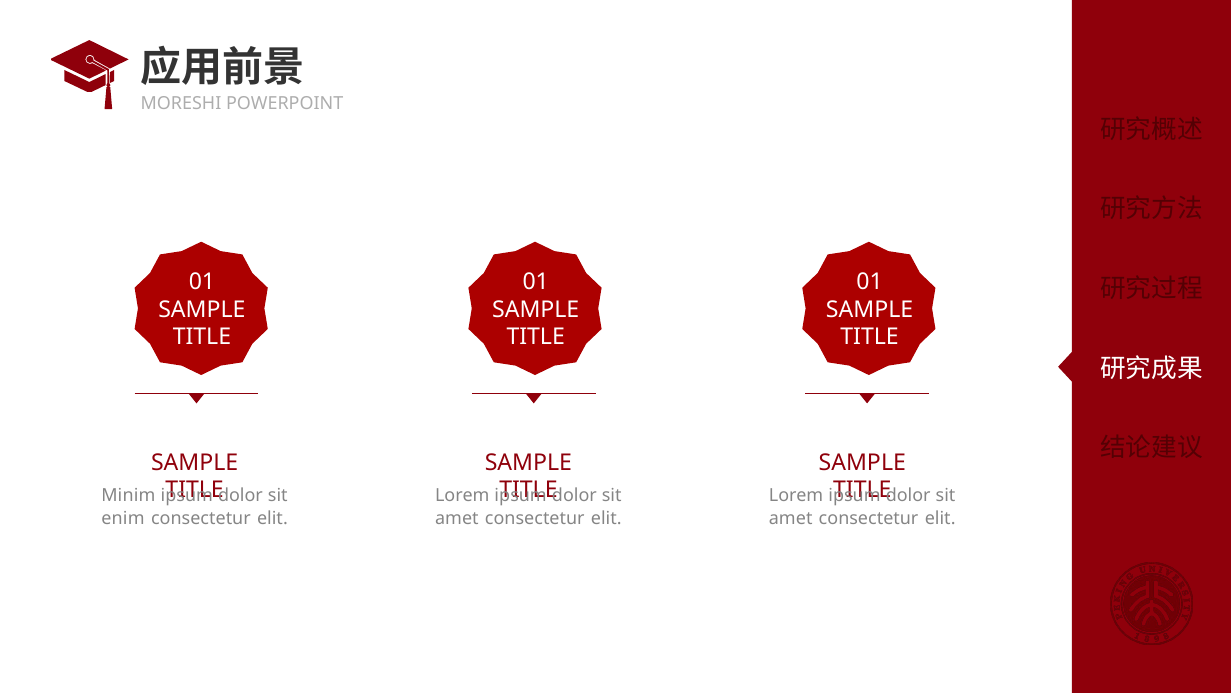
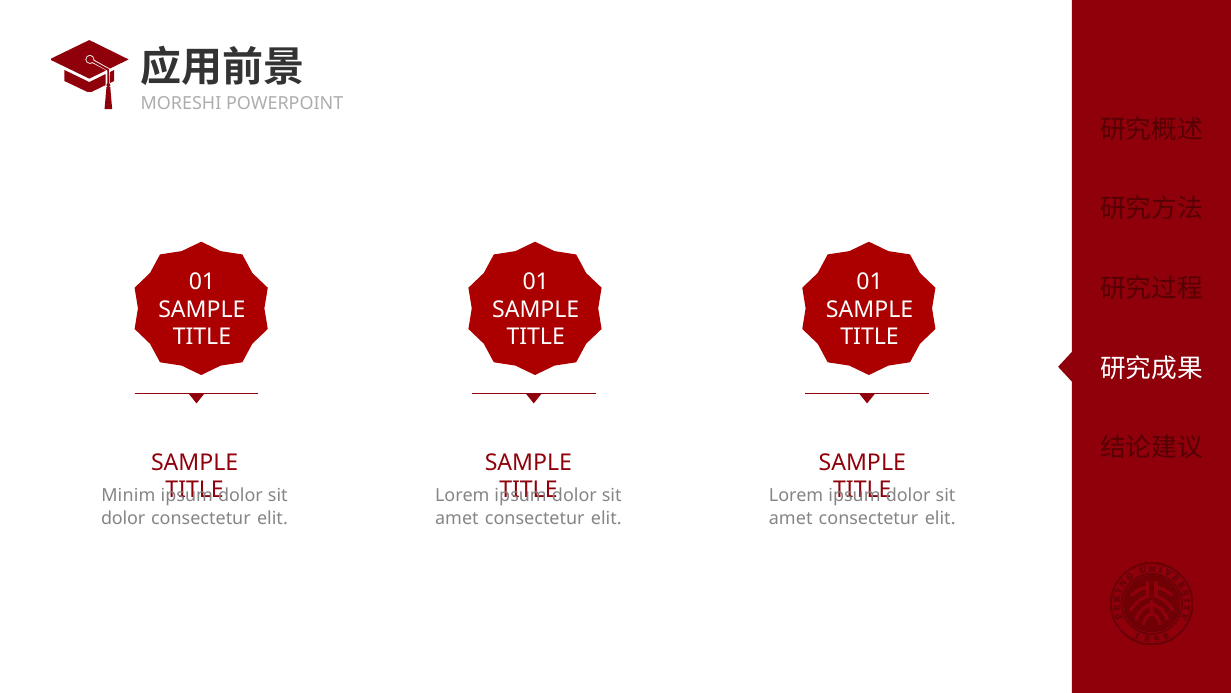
enim: enim -> dolor (123, 518)
